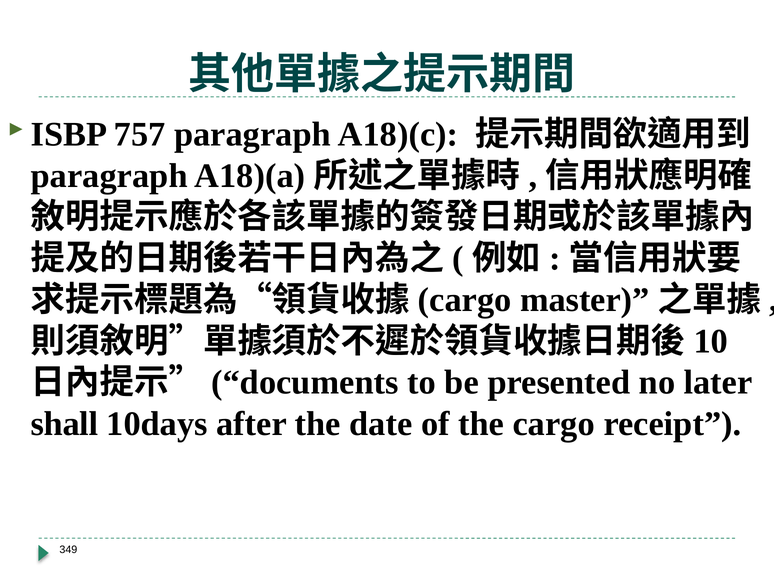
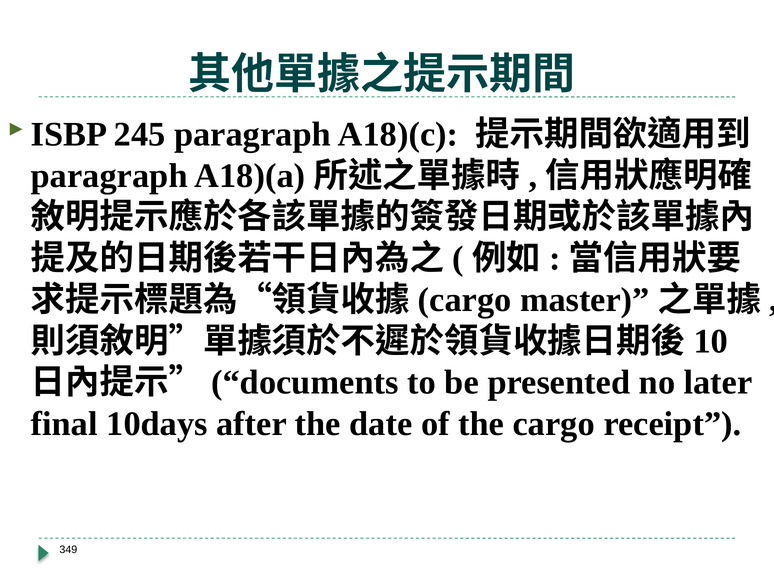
757: 757 -> 245 (140, 134)
shall: shall -> final (64, 424)
